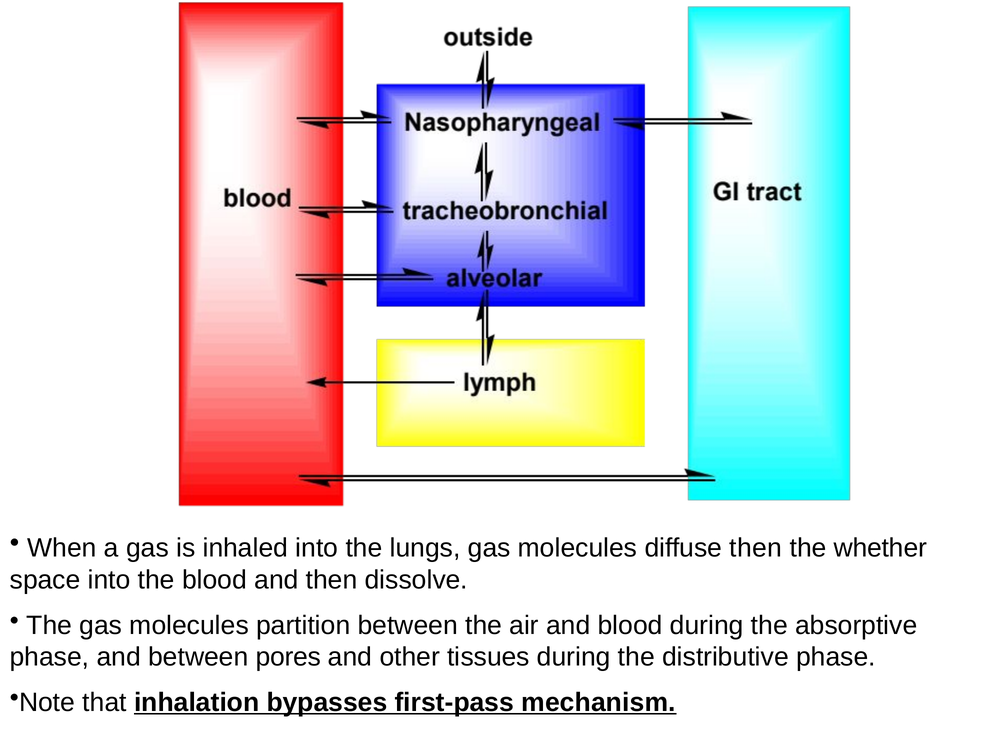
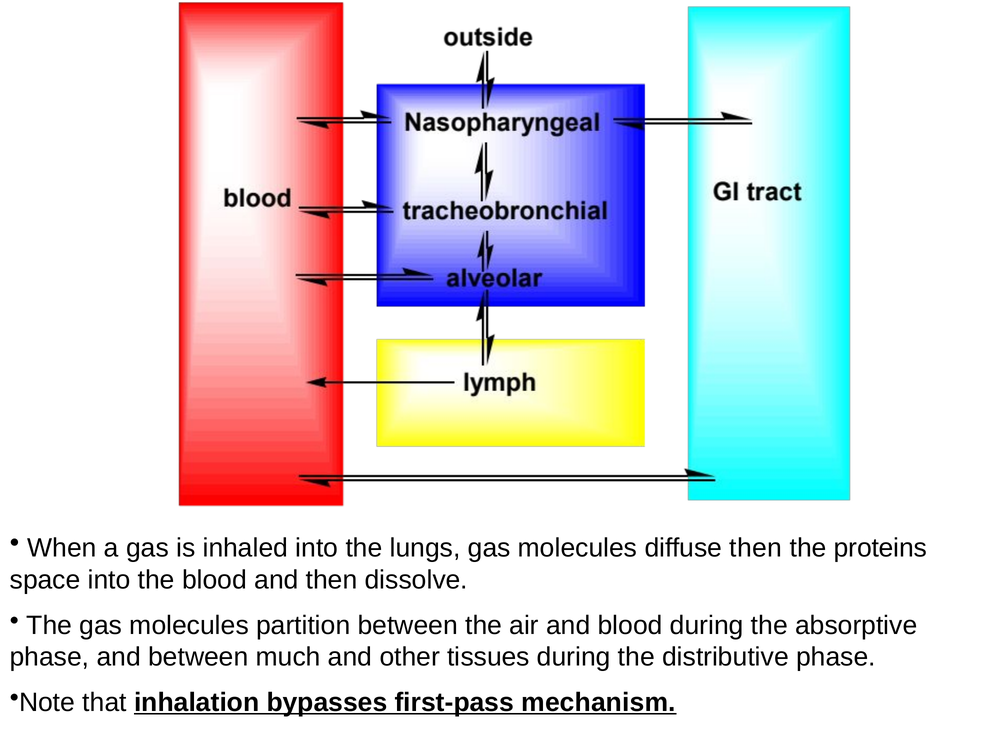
whether: whether -> proteins (880, 548)
pores: pores -> much (288, 657)
